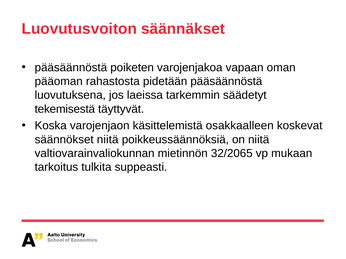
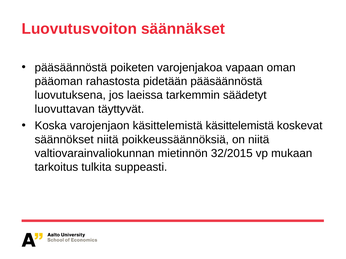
tekemisestä: tekemisestä -> luovuttavan (65, 109)
käsittelemistä osakkaalleen: osakkaalleen -> käsittelemistä (240, 126)
32/2065: 32/2065 -> 32/2015 (232, 154)
